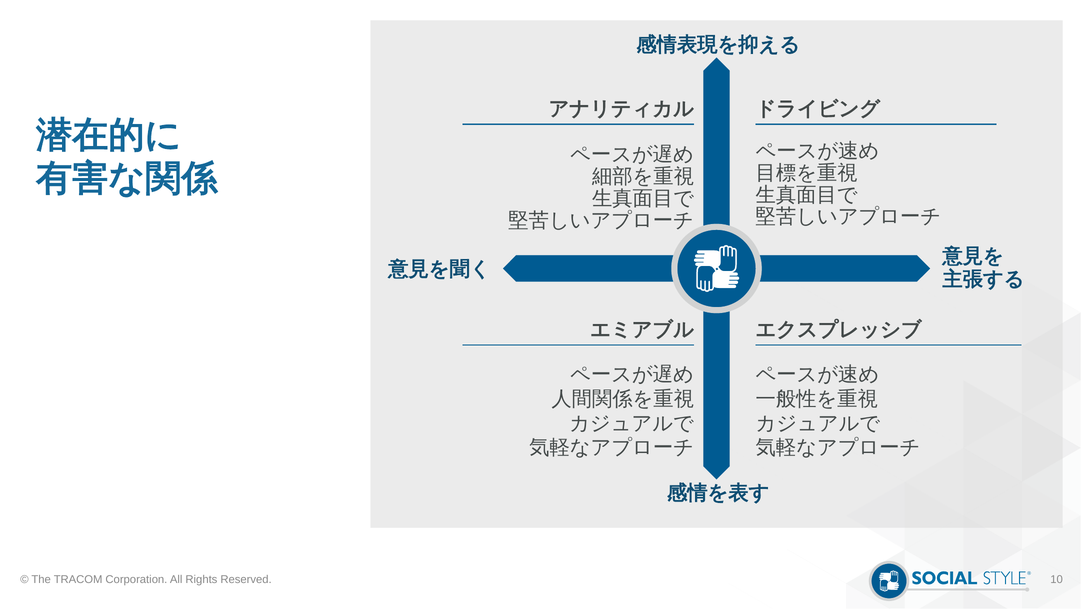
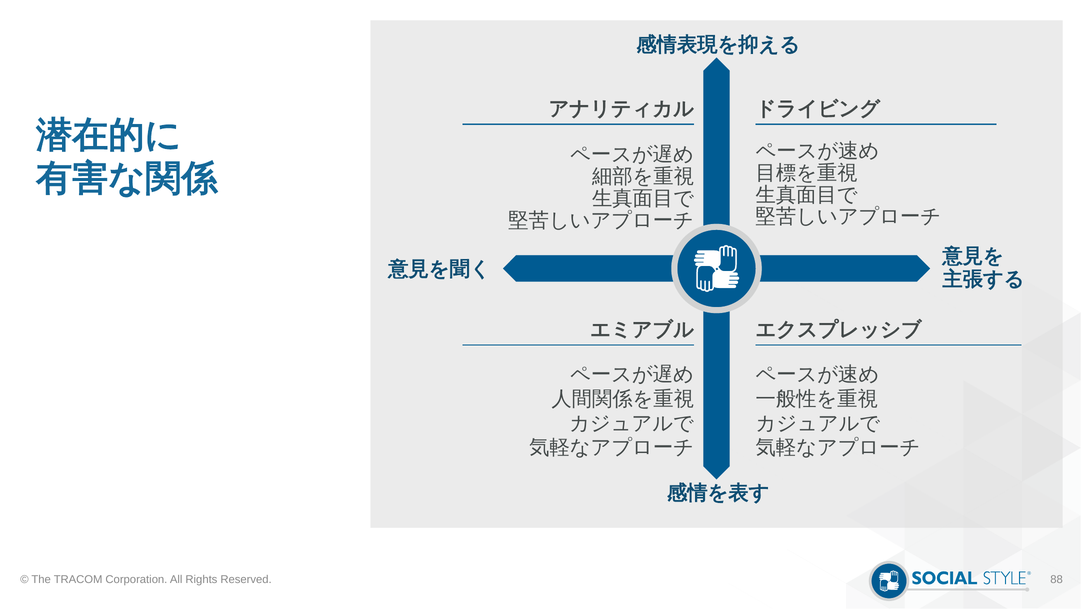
10: 10 -> 88 (1057, 580)
